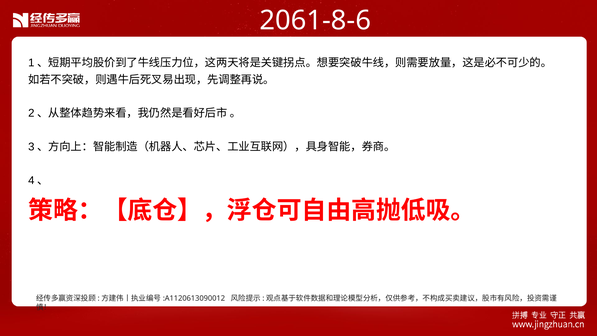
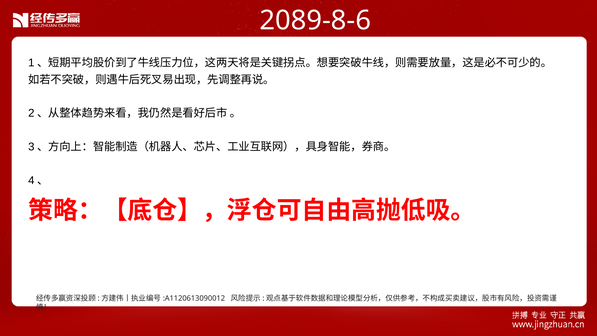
2061-8-6: 2061-8-6 -> 2089-8-6 (315, 21)
